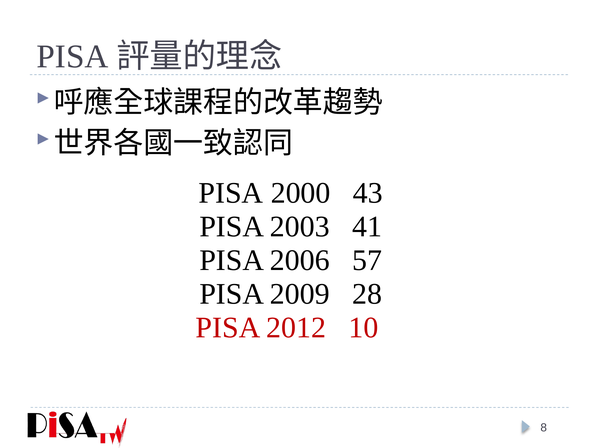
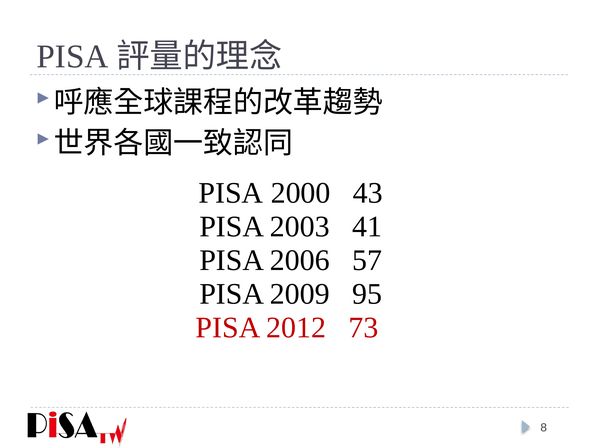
28: 28 -> 95 (367, 294)
10: 10 -> 73 (363, 328)
